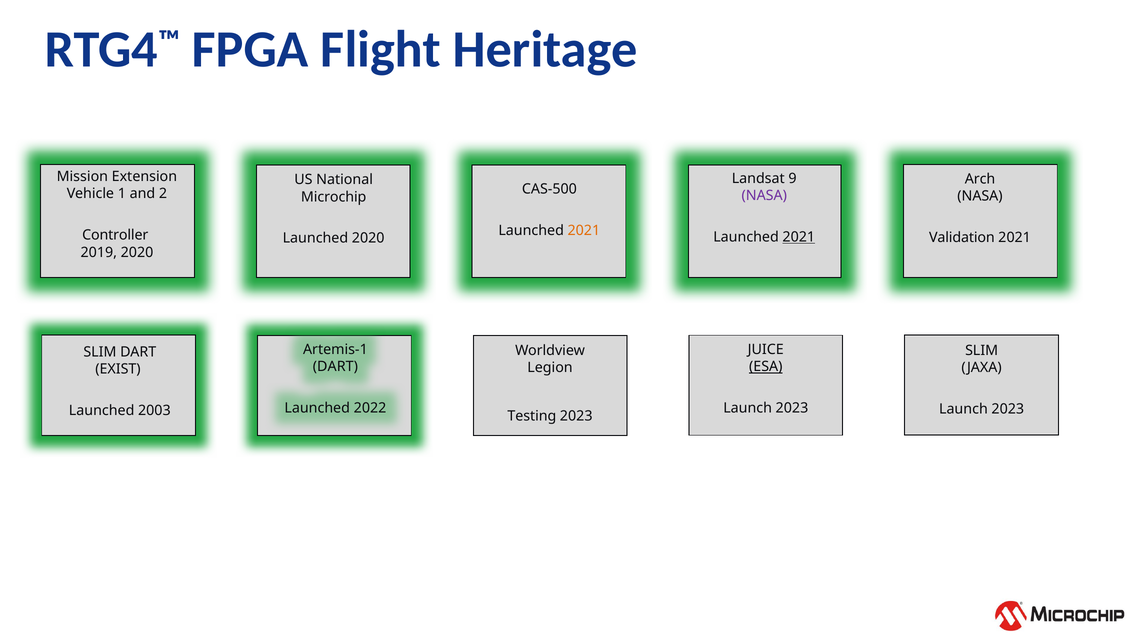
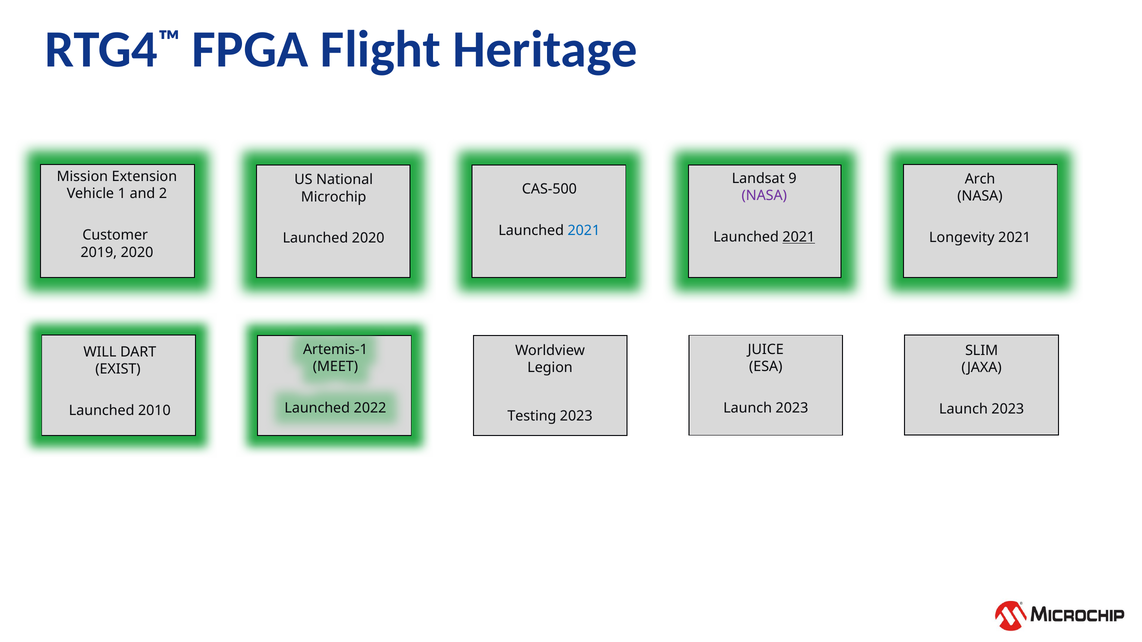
2021 colour: orange -> blue (584, 231)
Controller: Controller -> Customer (115, 235)
Validation: Validation -> Longevity (962, 238)
SLIM: SLIM -> WILL (100, 352)
DART: DART -> MEET (335, 367)
ESA underline: present -> none (766, 367)
2003: 2003 -> 2010 (154, 411)
